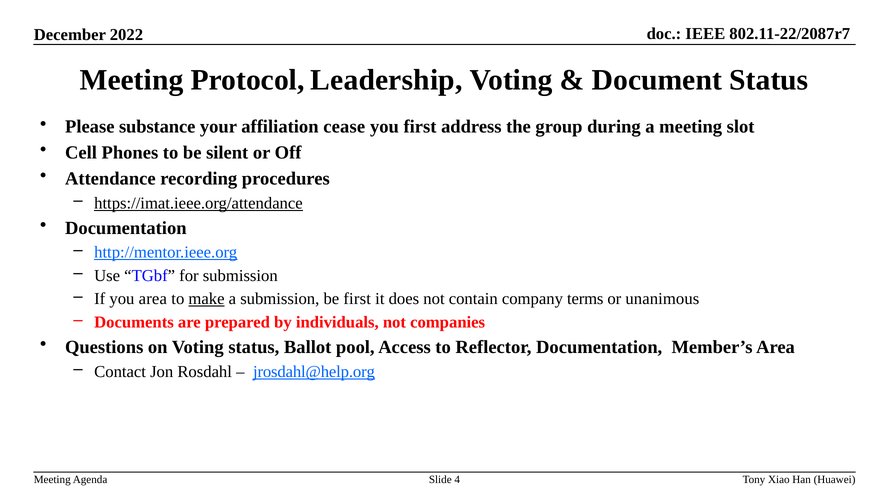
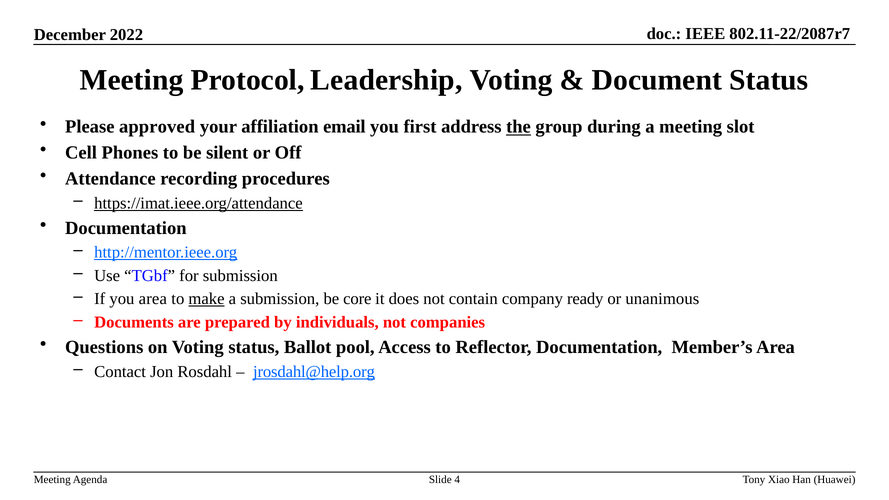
substance: substance -> approved (157, 127)
cease: cease -> email (344, 127)
the underline: none -> present (519, 127)
be first: first -> core (357, 299)
terms: terms -> ready (585, 299)
